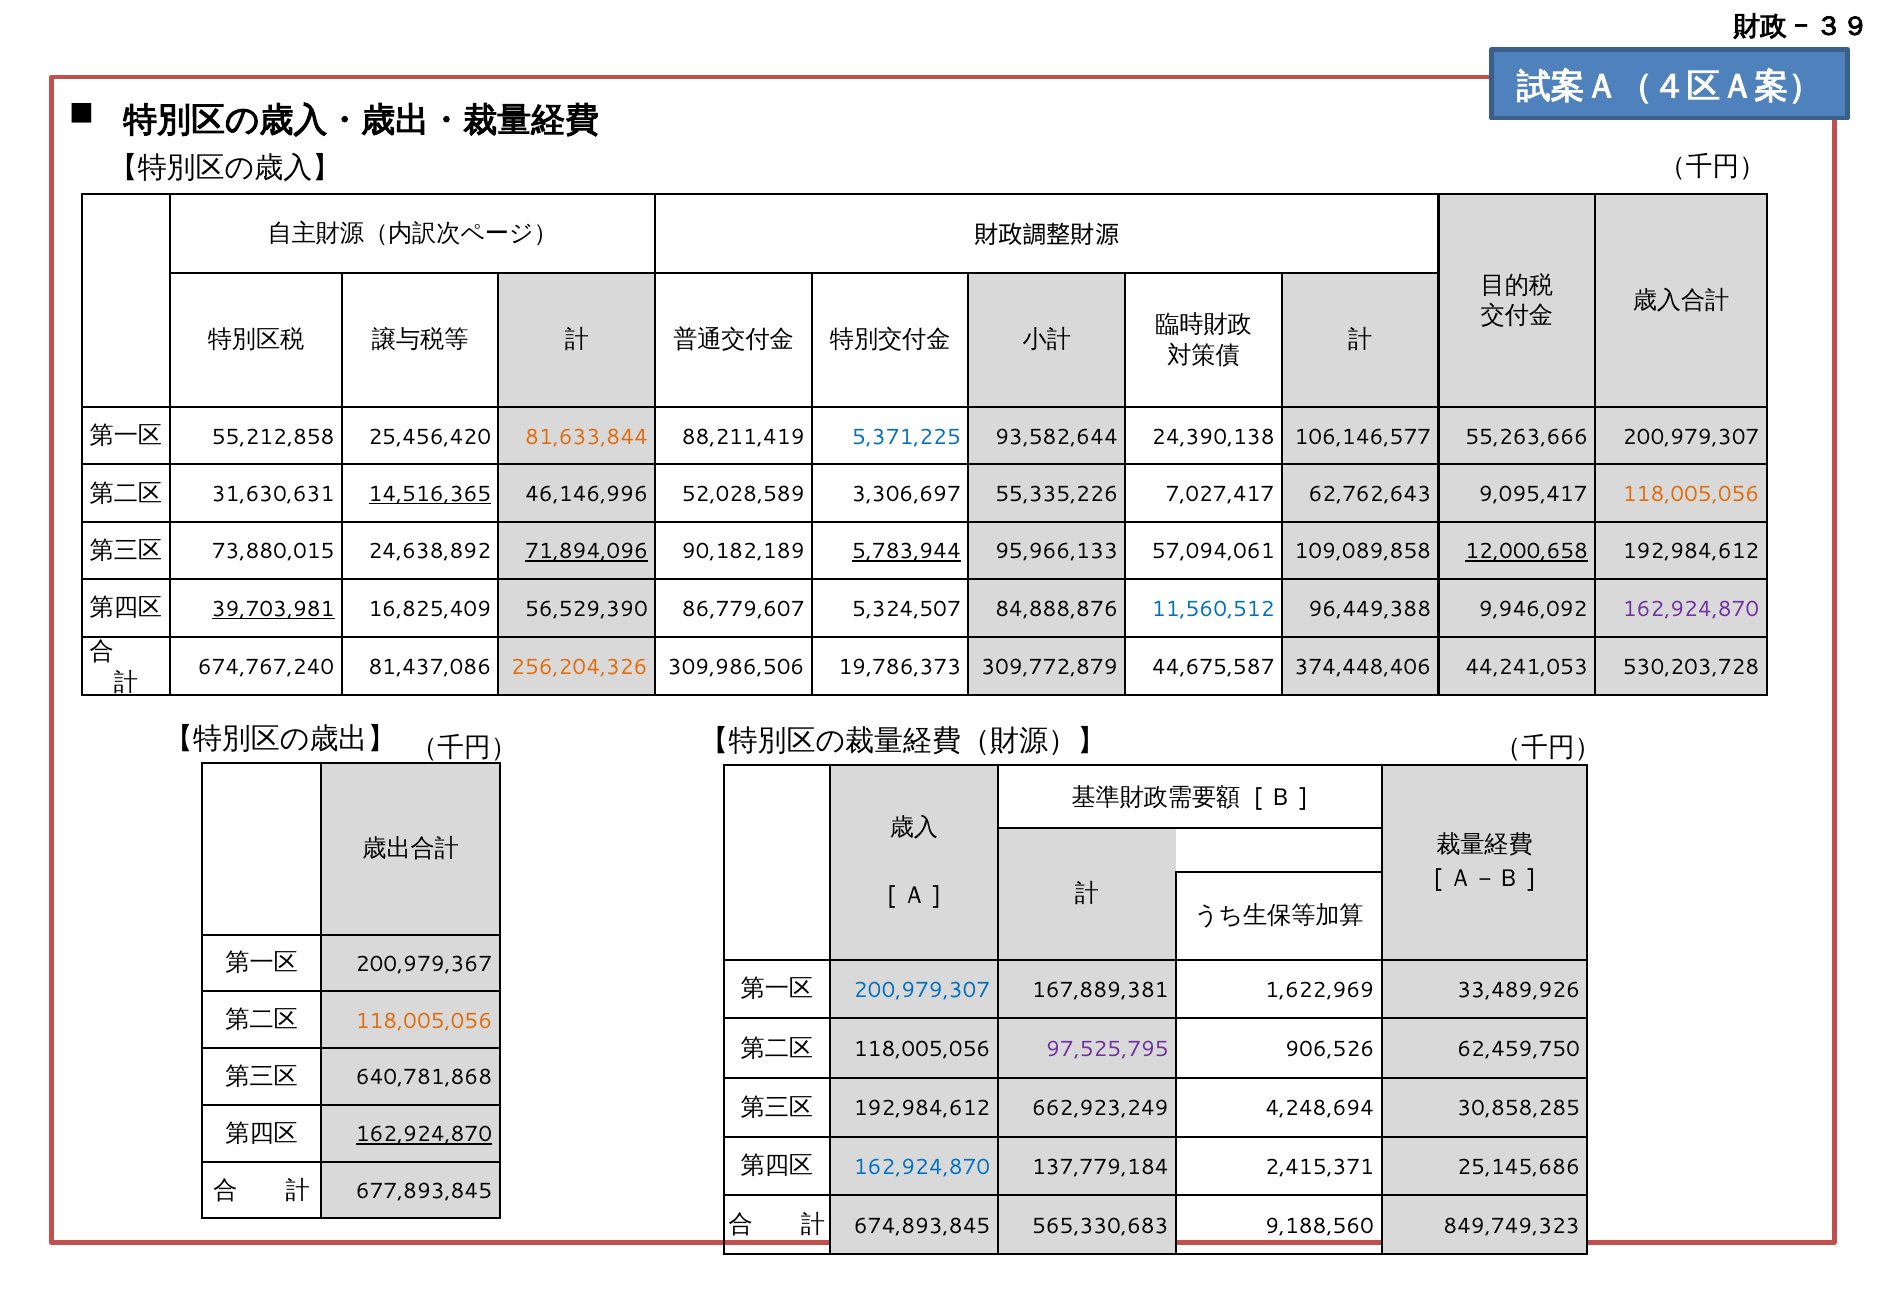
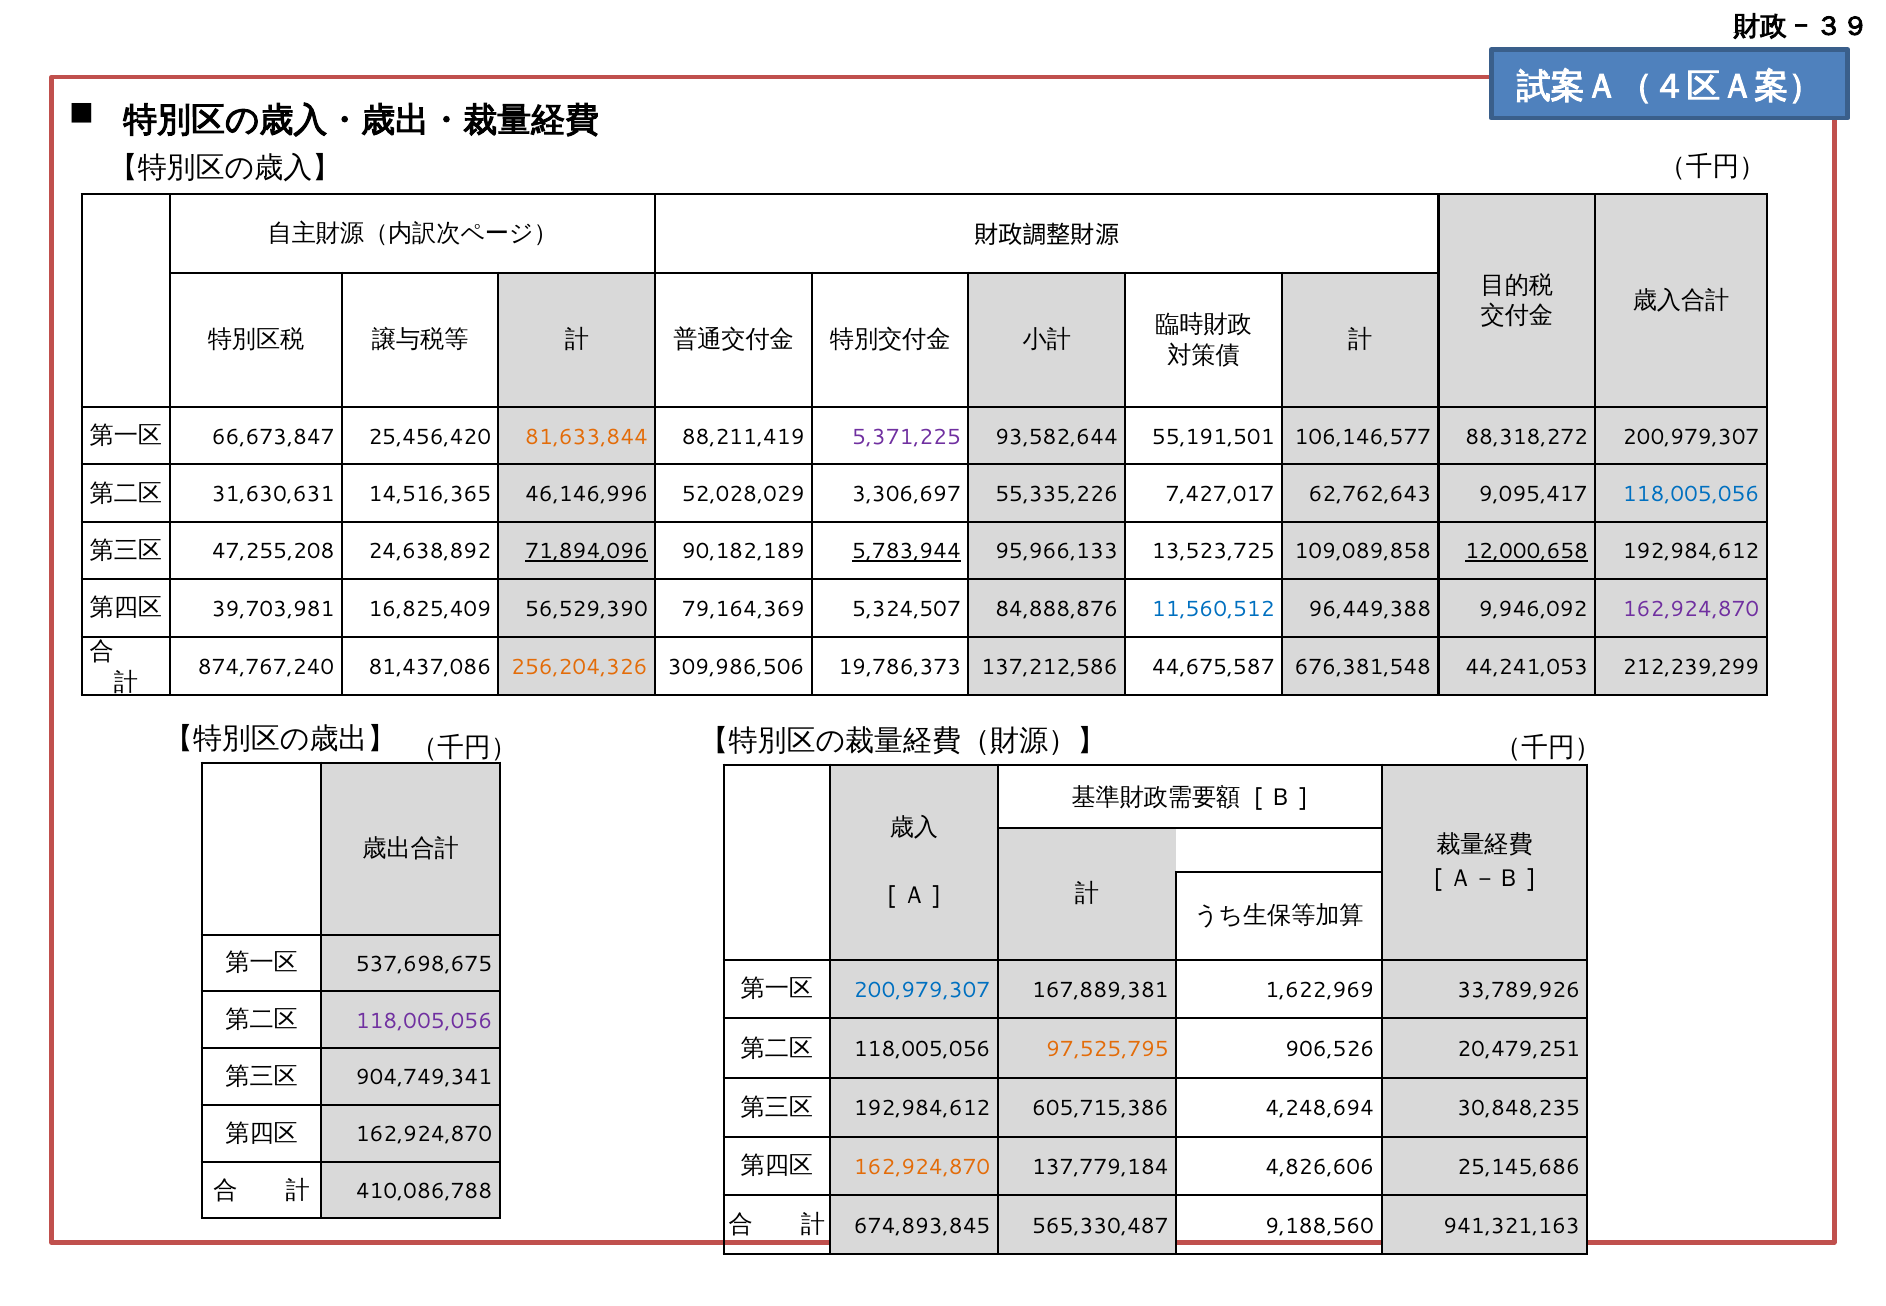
55,212,858: 55,212,858 -> 66,673,847 (273, 437)
5,371,225 colour: blue -> purple (907, 437)
24,390,138: 24,390,138 -> 55,191,501 (1213, 437)
55,263,666: 55,263,666 -> 88,318,272 (1527, 437)
14,516,365 underline: present -> none (430, 494)
52,028,589: 52,028,589 -> 52,028,029 (743, 494)
7,027,417: 7,027,417 -> 7,427,017 (1220, 494)
118,005,056 colour: orange -> blue (1691, 494)
73,880,015: 73,880,015 -> 47,255,208 (273, 552)
57,094,061: 57,094,061 -> 13,523,725 (1213, 552)
39,703,981 underline: present -> none (273, 609)
86,779,607: 86,779,607 -> 79,164,369 (743, 609)
674,767,240: 674,767,240 -> 874,767,240 (266, 667)
309,772,879: 309,772,879 -> 137,212,586 (1049, 667)
374,448,406: 374,448,406 -> 676,381,548 (1363, 667)
530,203,728: 530,203,728 -> 212,239,299 (1691, 667)
200,979,367: 200,979,367 -> 537,698,675 (424, 964)
33,489,926: 33,489,926 -> 33,789,926 (1519, 990)
118,005,056 colour: orange -> purple (424, 1021)
97,525,795 colour: purple -> orange (1107, 1049)
62,459,750: 62,459,750 -> 20,479,251 (1519, 1049)
640,781,868: 640,781,868 -> 904,749,341 (424, 1077)
662,923,249: 662,923,249 -> 605,715,386 (1100, 1108)
30,858,285: 30,858,285 -> 30,848,235 (1519, 1108)
162,924,870 underline: present -> none (424, 1134)
162,924,870 colour: blue -> orange (922, 1167)
2,415,371: 2,415,371 -> 4,826,606 (1320, 1167)
677,893,845: 677,893,845 -> 410,086,788 (424, 1191)
565,330,683: 565,330,683 -> 565,330,487 (1100, 1226)
849,749,323: 849,749,323 -> 941,321,163 (1512, 1226)
